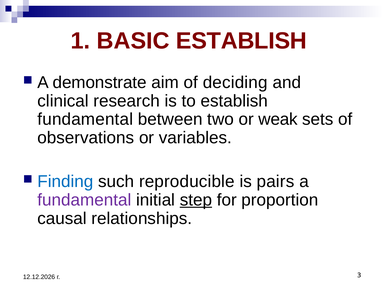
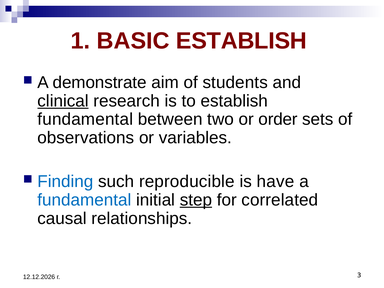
deciding: deciding -> students (235, 82)
clinical underline: none -> present (63, 101)
weak: weak -> order (278, 119)
pairs: pairs -> have (275, 181)
fundamental colour: purple -> blue (84, 200)
proportion: proportion -> correlated (280, 200)
